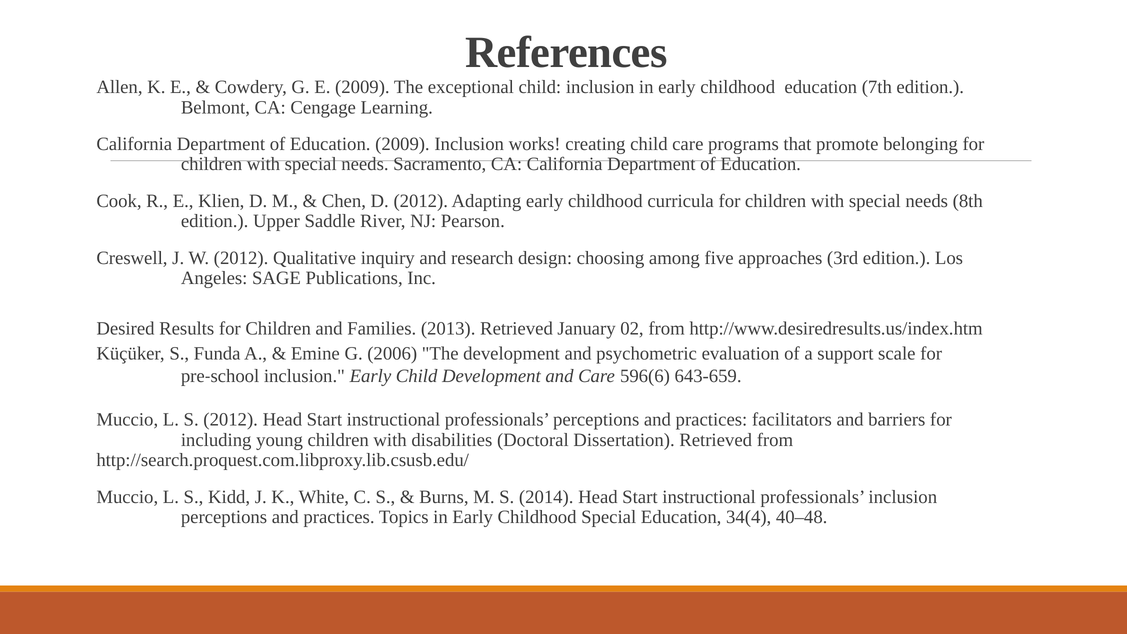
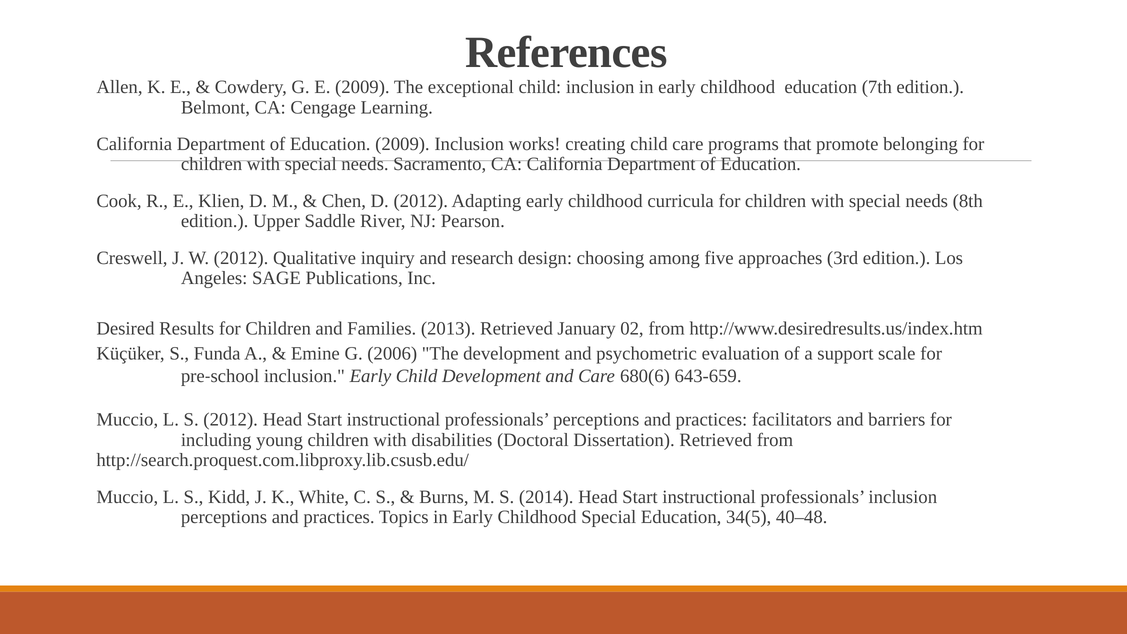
596(6: 596(6 -> 680(6 (645, 376)
34(4: 34(4 -> 34(5 (749, 517)
